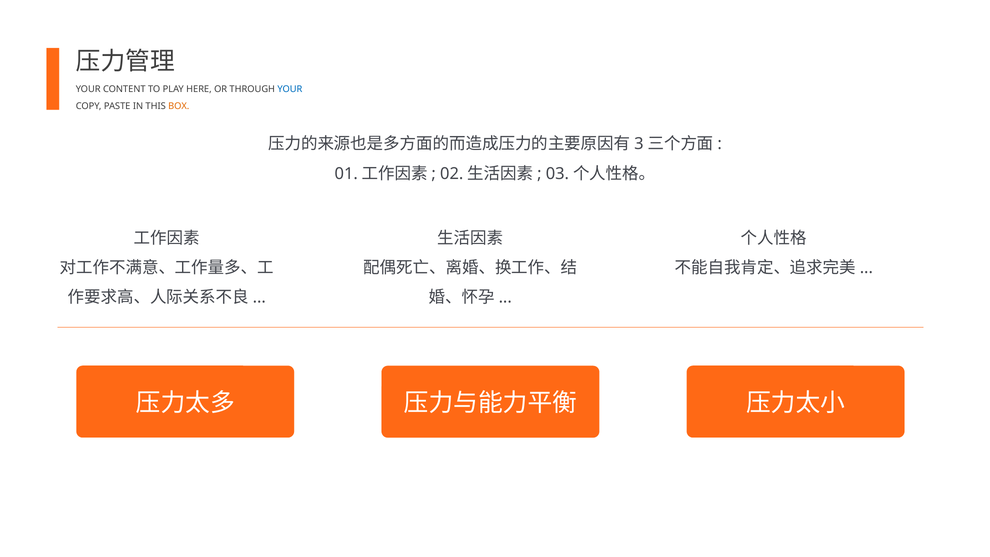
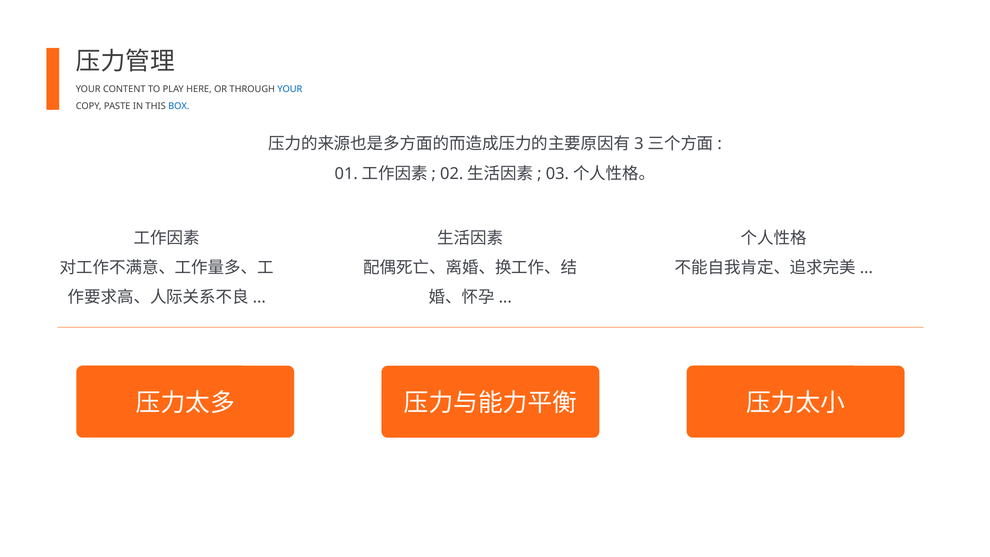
BOX colour: orange -> blue (179, 106)
